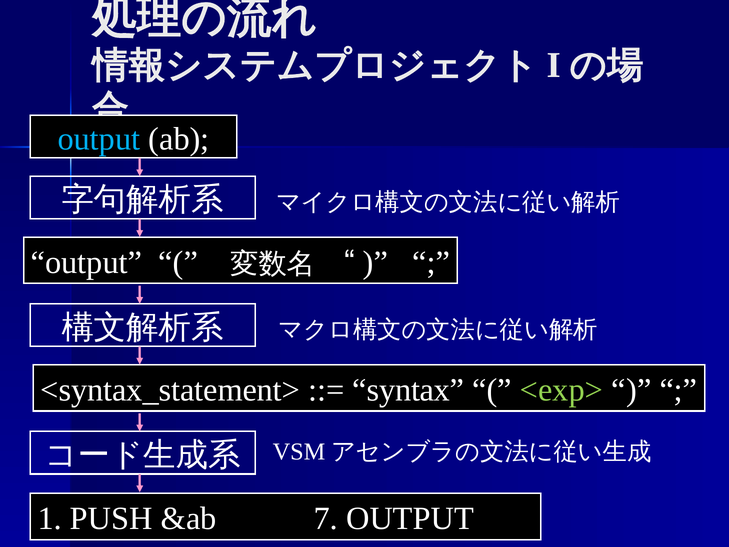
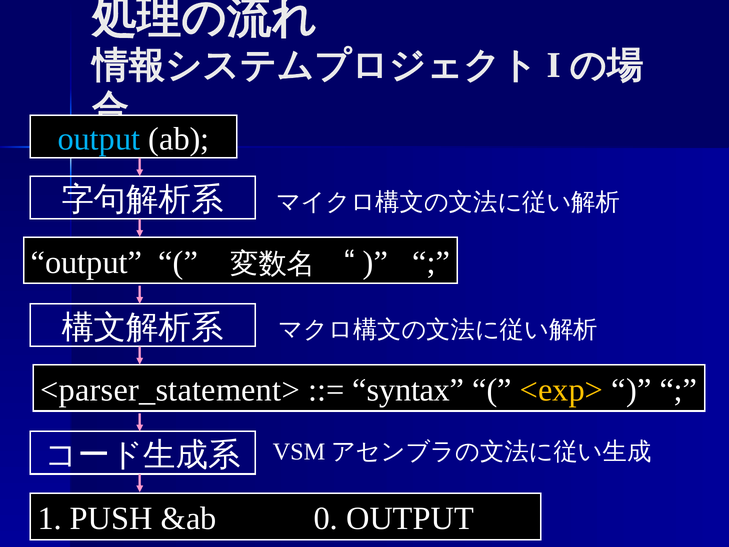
<syntax_statement>: <syntax_statement> -> <parser_statement> (170, 390)
<exp> colour: light green -> yellow (561, 390)
7: 7 -> 0 (326, 518)
